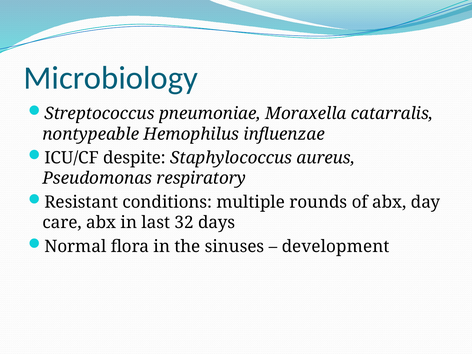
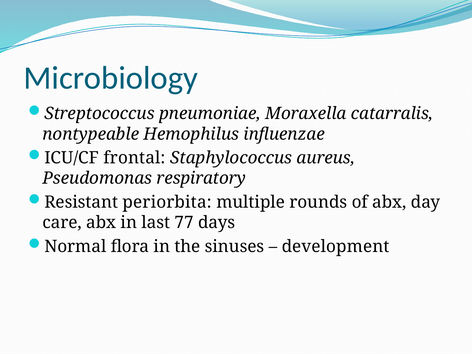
despite: despite -> frontal (134, 158)
conditions: conditions -> periorbita (167, 202)
32: 32 -> 77 (184, 223)
